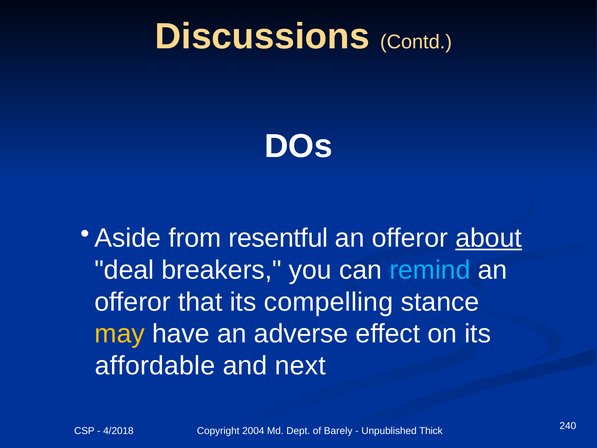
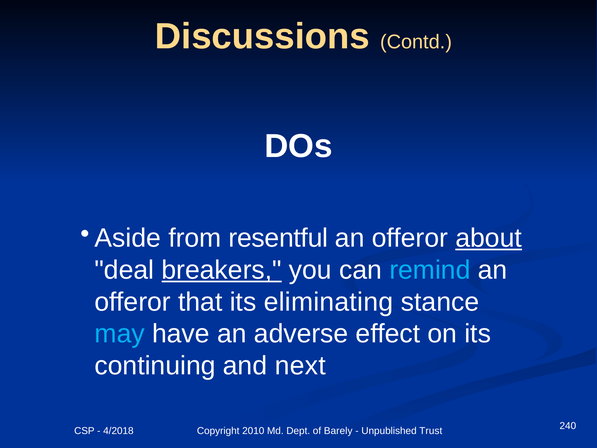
breakers underline: none -> present (222, 270)
compelling: compelling -> eliminating (328, 302)
may colour: yellow -> light blue (120, 334)
affordable: affordable -> continuing (155, 365)
2004: 2004 -> 2010 (253, 431)
Thick: Thick -> Trust (431, 431)
